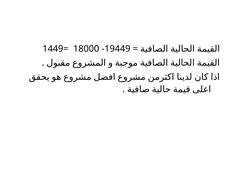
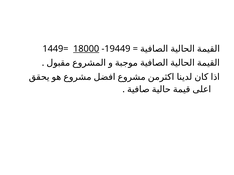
18000 underline: none -> present (86, 49)
